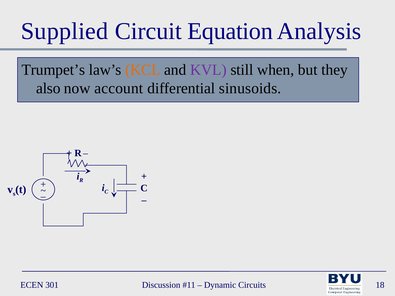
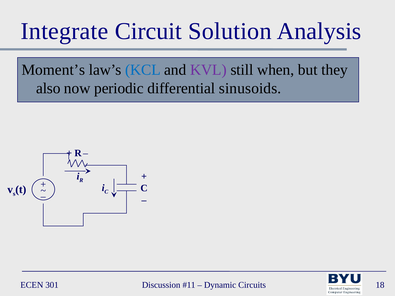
Supplied: Supplied -> Integrate (65, 31)
Equation: Equation -> Solution (230, 31)
Trumpet’s: Trumpet’s -> Moment’s (53, 70)
KCL colour: orange -> blue (143, 70)
account: account -> periodic (119, 88)
